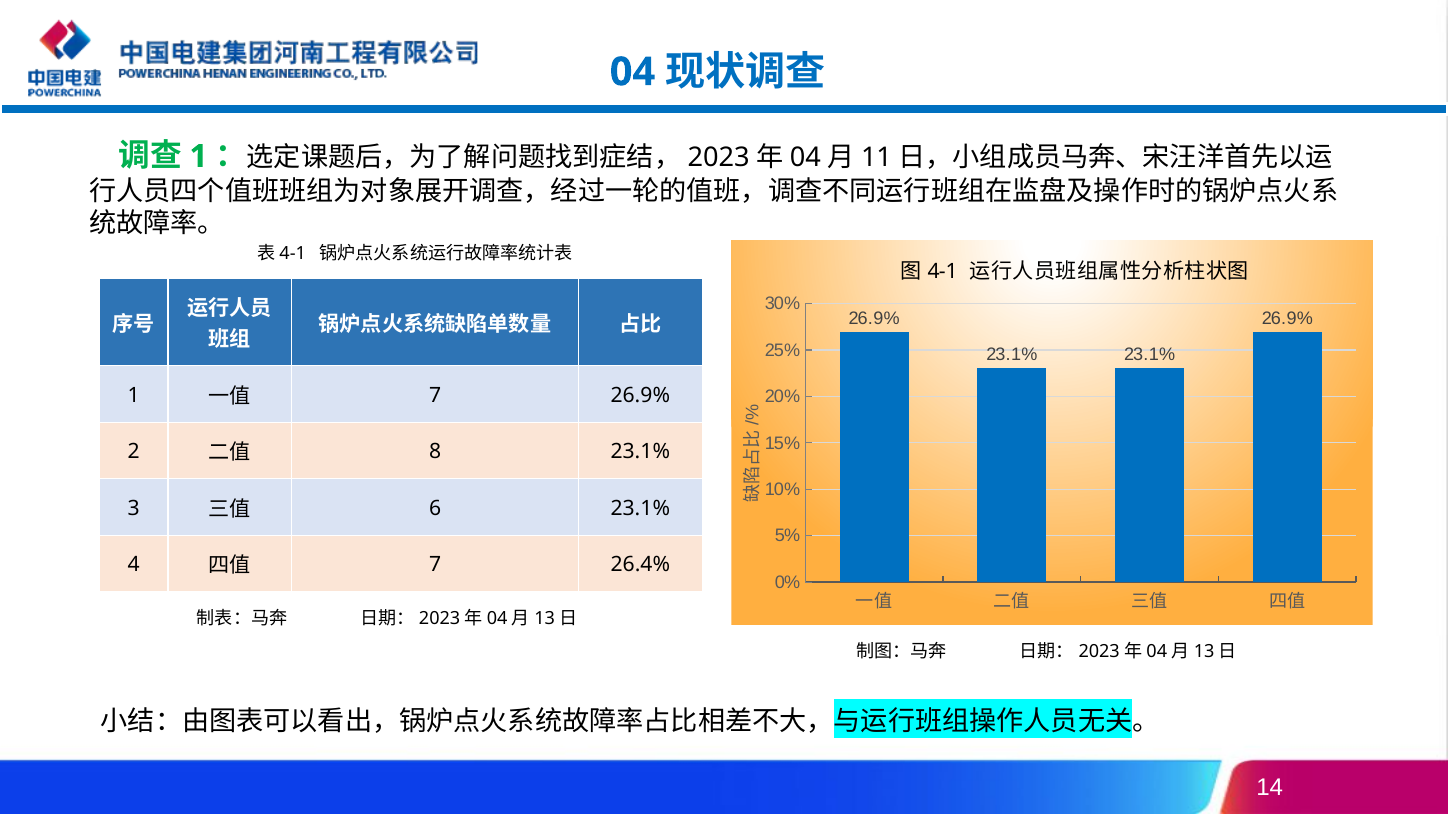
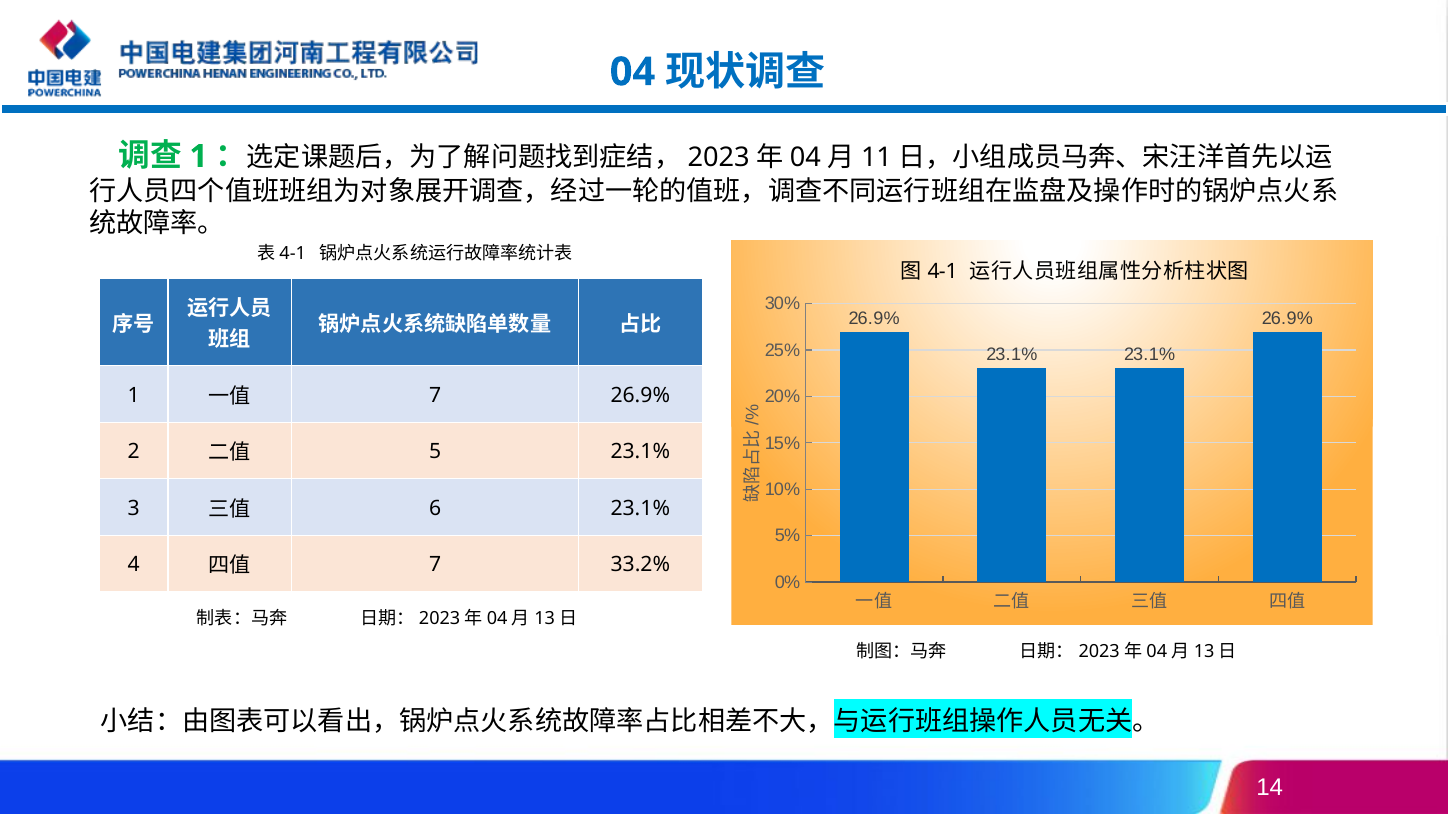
8: 8 -> 5 (435, 452)
26.4%: 26.4% -> 33.2% (640, 565)
